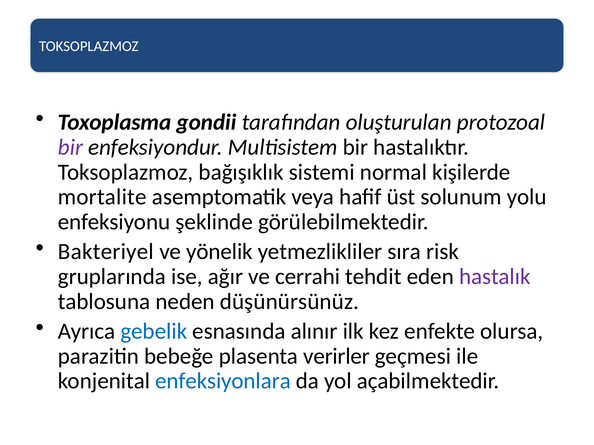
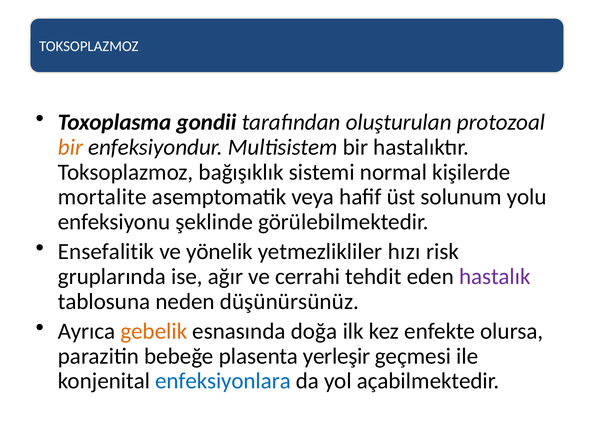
bir colour: purple -> orange (70, 147)
Bakteriyel: Bakteriyel -> Ensefalitik (106, 252)
sıra: sıra -> hızı (404, 252)
gebelik colour: blue -> orange (154, 332)
alınır: alınır -> doğa (314, 332)
verirler: verirler -> yerleşir (337, 356)
